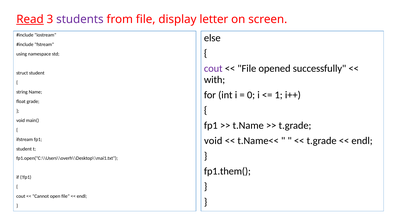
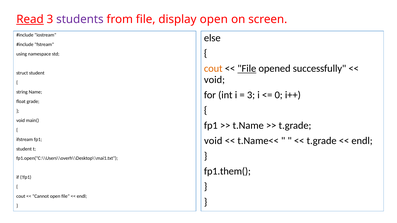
display letter: letter -> open (214, 19)
cout colour: purple -> orange (213, 69)
File underline: none -> present (247, 69)
with: with -> void (214, 80)
0: 0 -> 3 (251, 95)
1: 1 -> 0 (279, 95)
